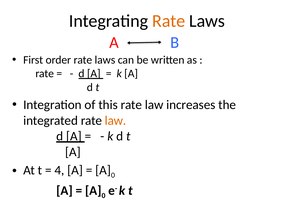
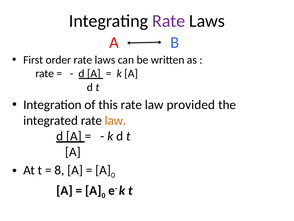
Rate colour: orange -> purple (169, 21)
increases: increases -> provided (191, 105)
4: 4 -> 8 (59, 170)
